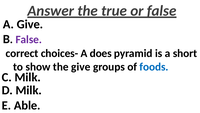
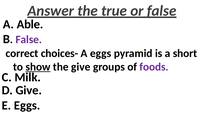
A Give: Give -> Able (30, 24)
A does: does -> eggs (101, 53)
show underline: none -> present (38, 67)
foods colour: blue -> purple (154, 67)
D Milk: Milk -> Give (29, 90)
E Able: Able -> Eggs (27, 105)
